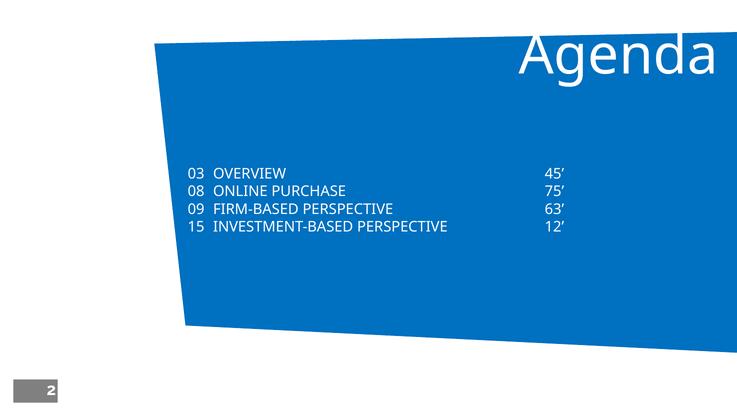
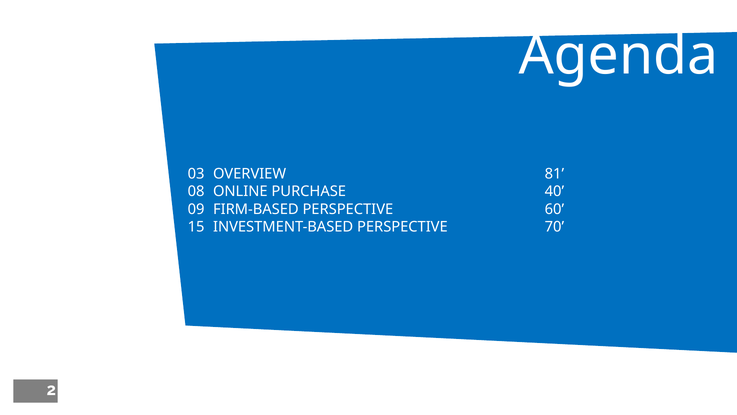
45: 45 -> 81 (554, 174)
75: 75 -> 40 (554, 191)
63: 63 -> 60 (554, 209)
12: 12 -> 70 (554, 227)
